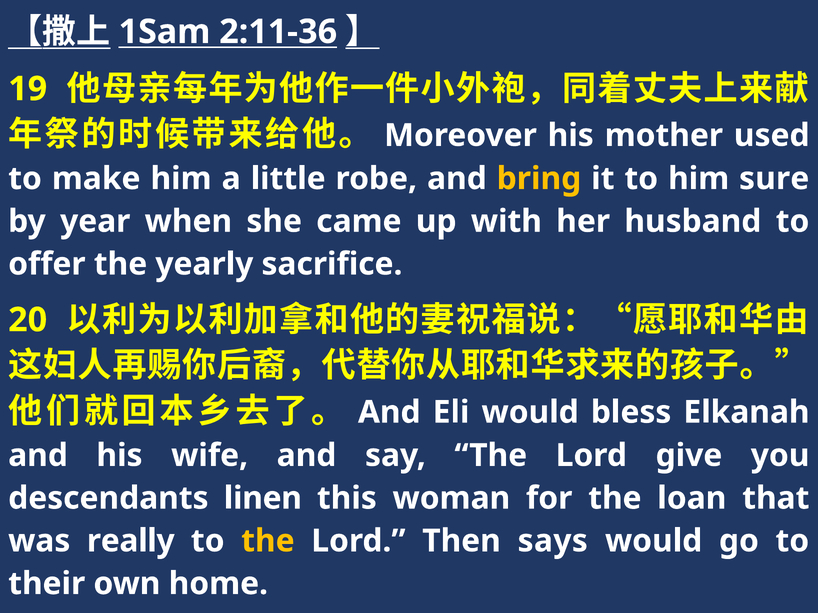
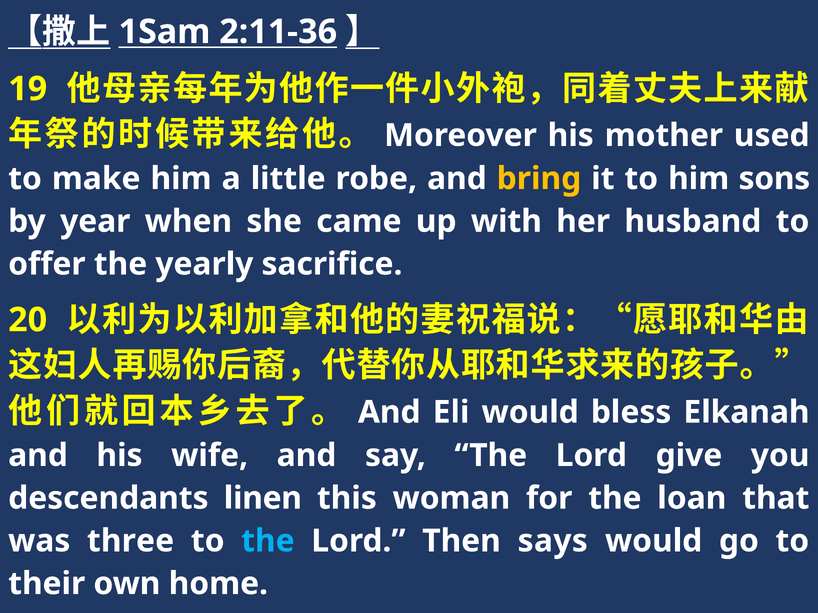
sure: sure -> sons (774, 179)
really: really -> three (131, 541)
the colour: yellow -> light blue (268, 541)
